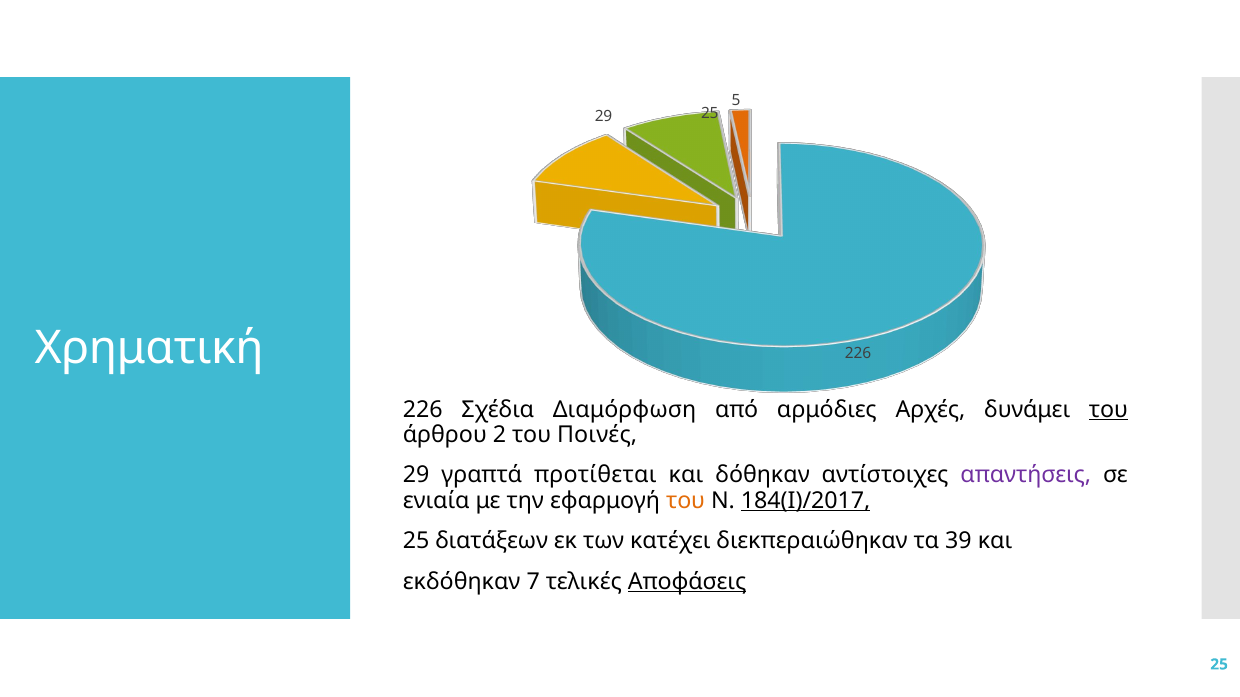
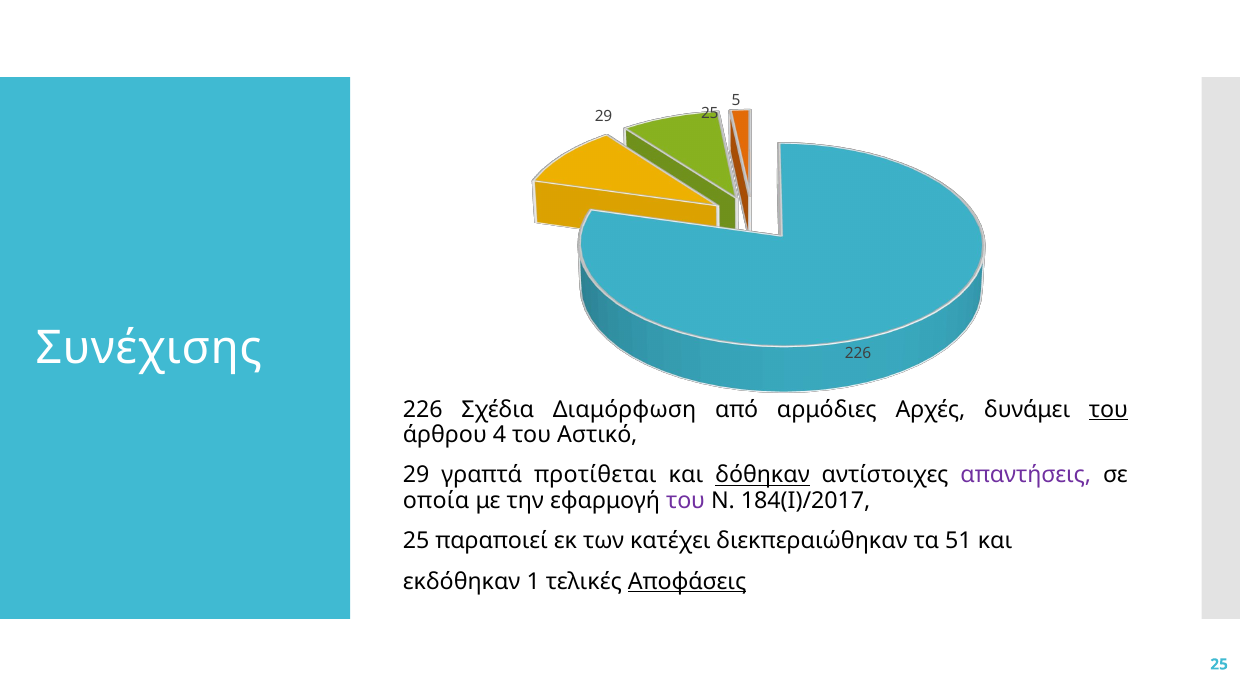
Χρηματική: Χρηματική -> Συνέχισης (149, 348)
2: 2 -> 4 (500, 435)
Ποινές: Ποινές -> Αστικό (597, 435)
δόθηκαν underline: none -> present (763, 476)
ενιαία: ενιαία -> οποία (436, 501)
του colour: orange -> purple (686, 501)
184(Ι)/2017 underline: present -> none (806, 501)
διατάξεων: διατάξεων -> παραποιεί (492, 541)
39: 39 -> 51 (958, 541)
7: 7 -> 1 (533, 582)
